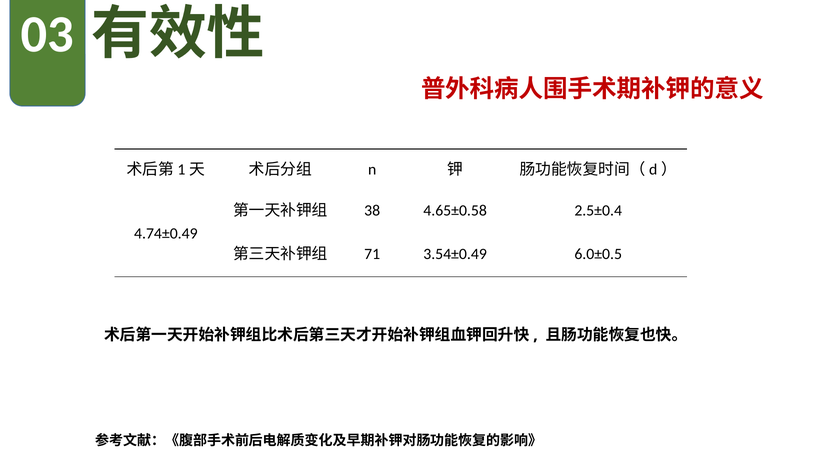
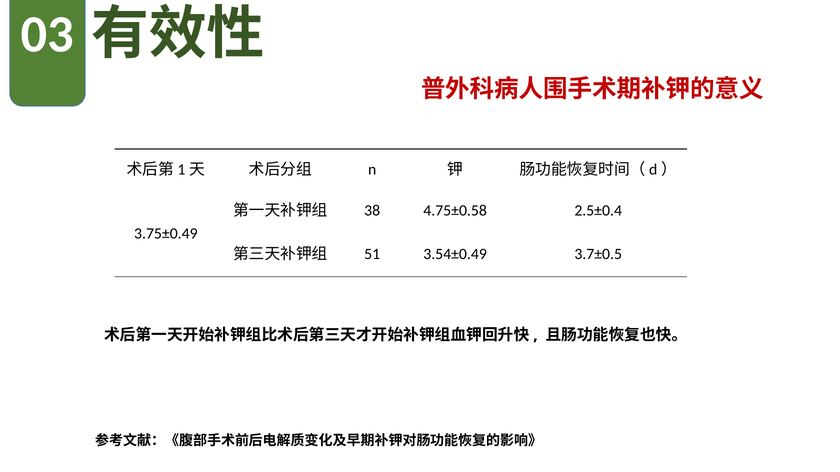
4.65±0.58: 4.65±0.58 -> 4.75±0.58 (455, 211)
4.74±0.49: 4.74±0.49 -> 3.75±0.49 (166, 234)
71: 71 -> 51 (372, 254)
6.0±0.5: 6.0±0.5 -> 3.7±0.5 (598, 254)
